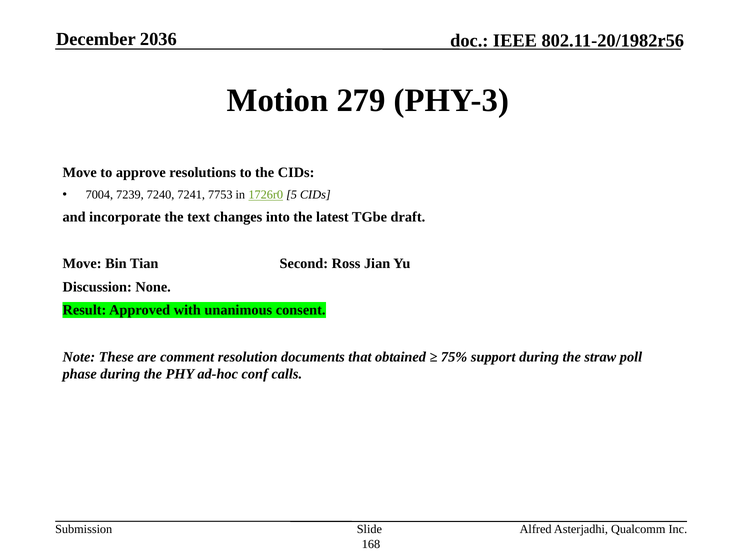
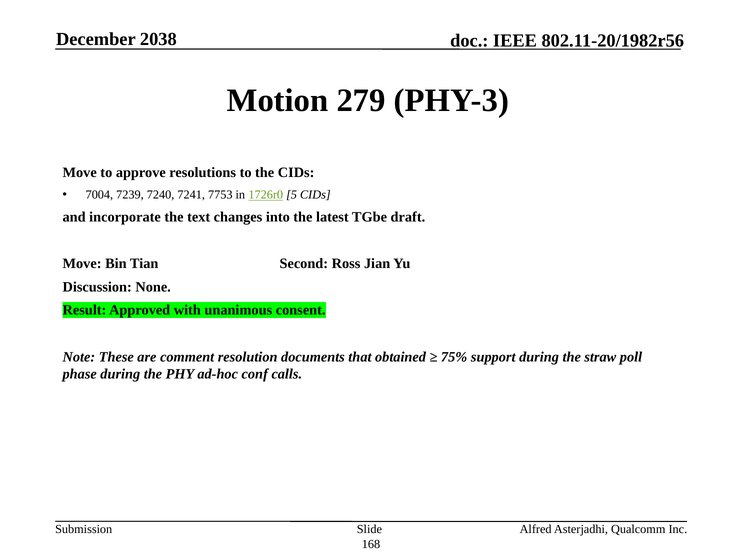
2036: 2036 -> 2038 (158, 39)
